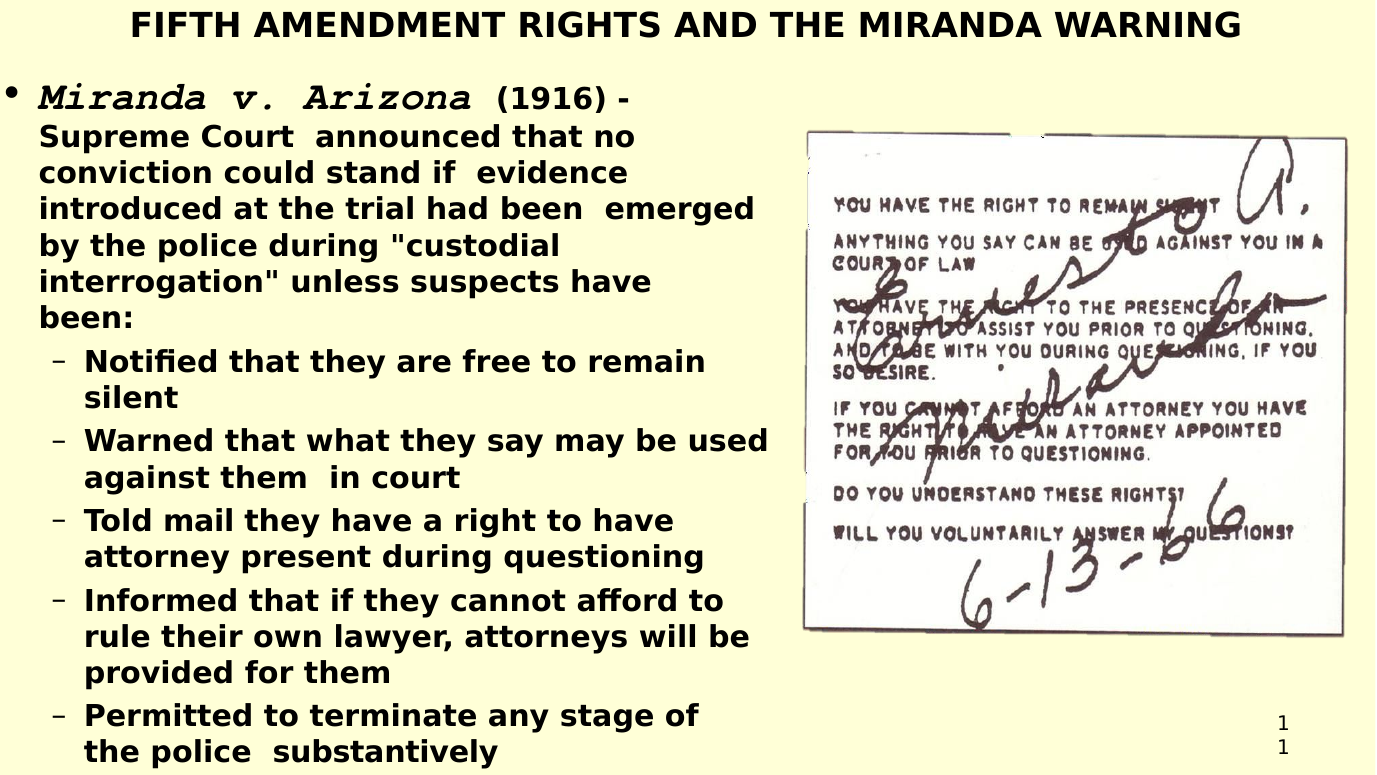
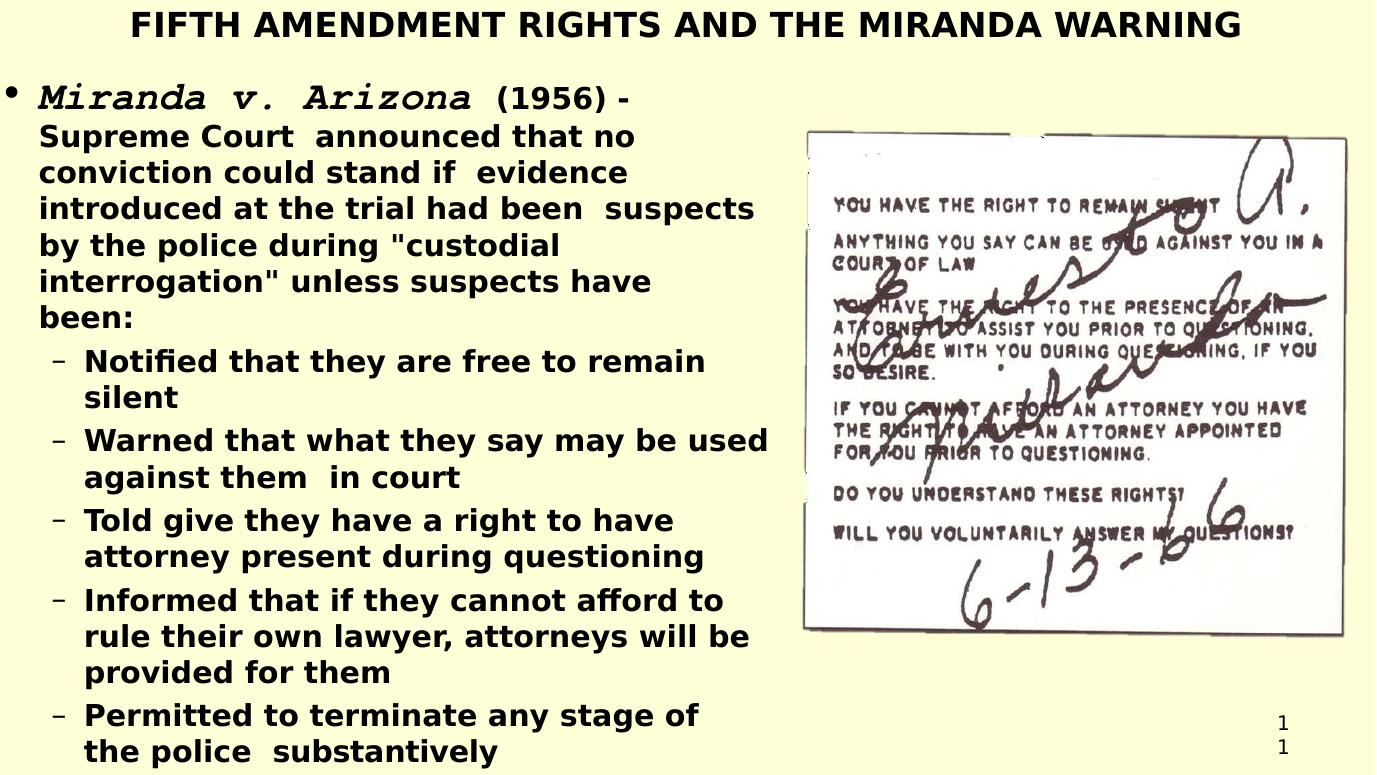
1916: 1916 -> 1956 (551, 99)
been emerged: emerged -> suspects (680, 210)
mail: mail -> give (199, 521)
